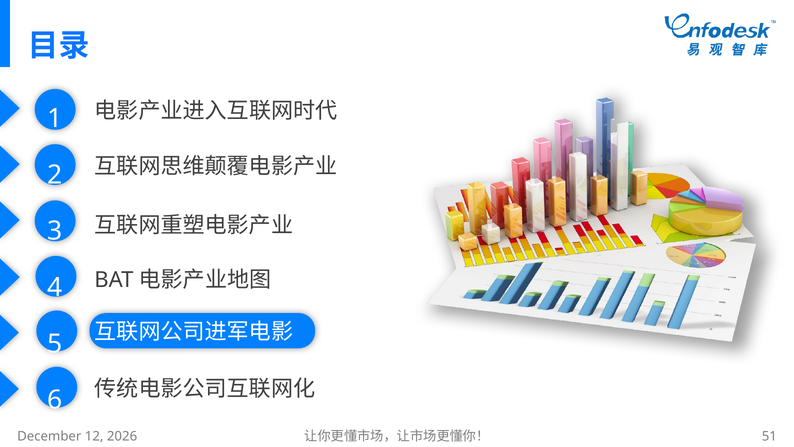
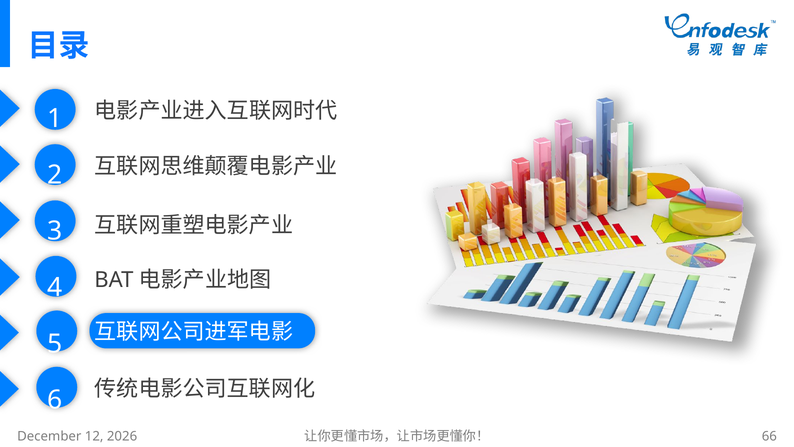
51: 51 -> 66 (769, 436)
